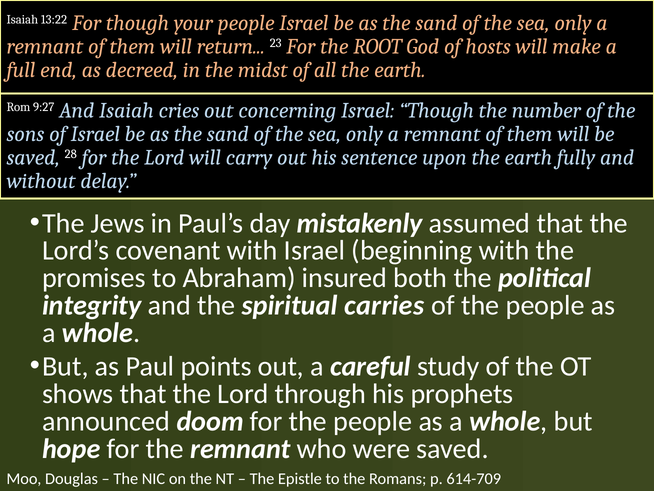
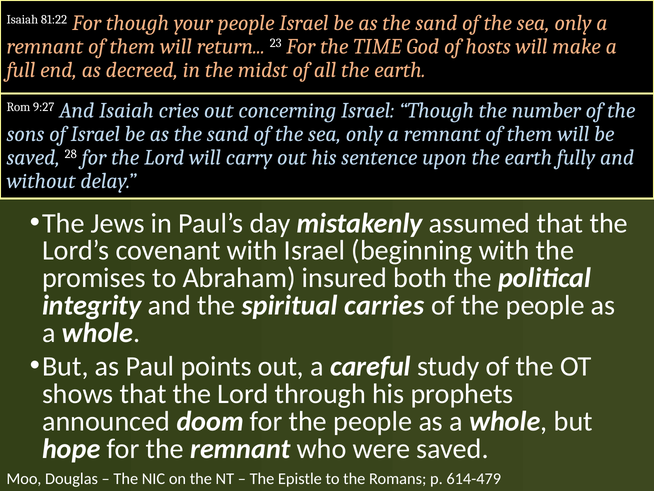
13:22: 13:22 -> 81:22 (54, 20)
ROOT: ROOT -> TIME (377, 47)
614-709: 614-709 -> 614-479 (474, 478)
